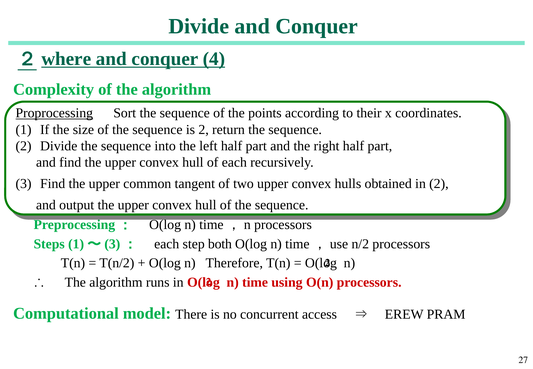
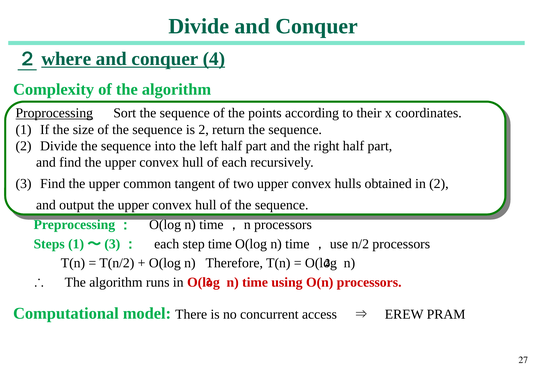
step both: both -> time (220, 244)
